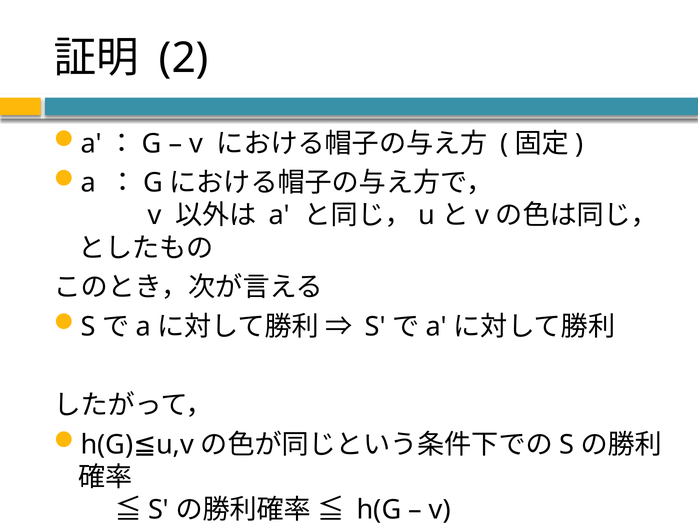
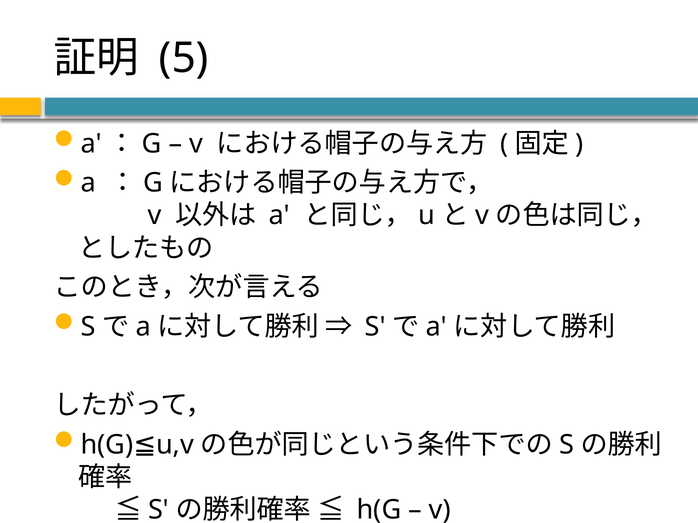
2: 2 -> 5 (184, 58)
